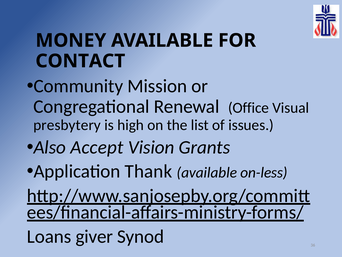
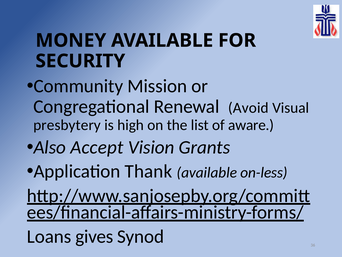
CONTACT: CONTACT -> SECURITY (80, 61)
Office: Office -> Avoid (248, 108)
issues: issues -> aware (251, 125)
giver: giver -> gives (94, 236)
